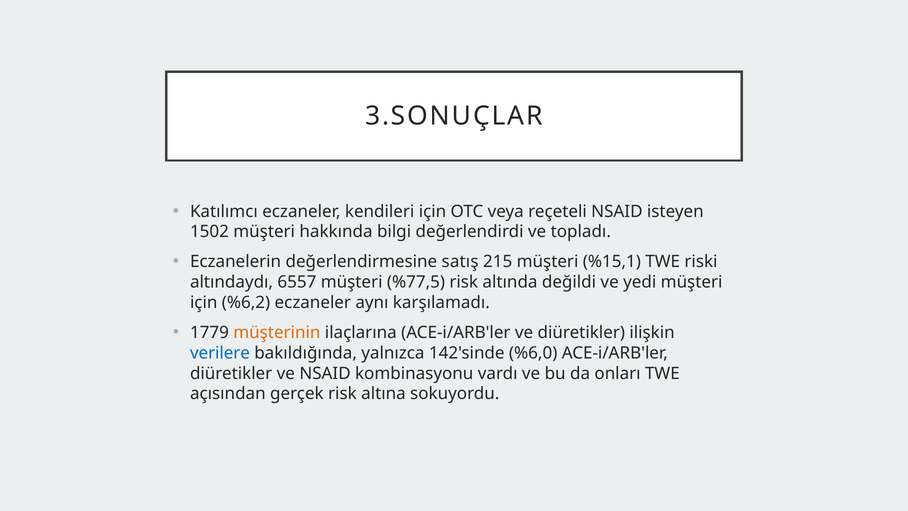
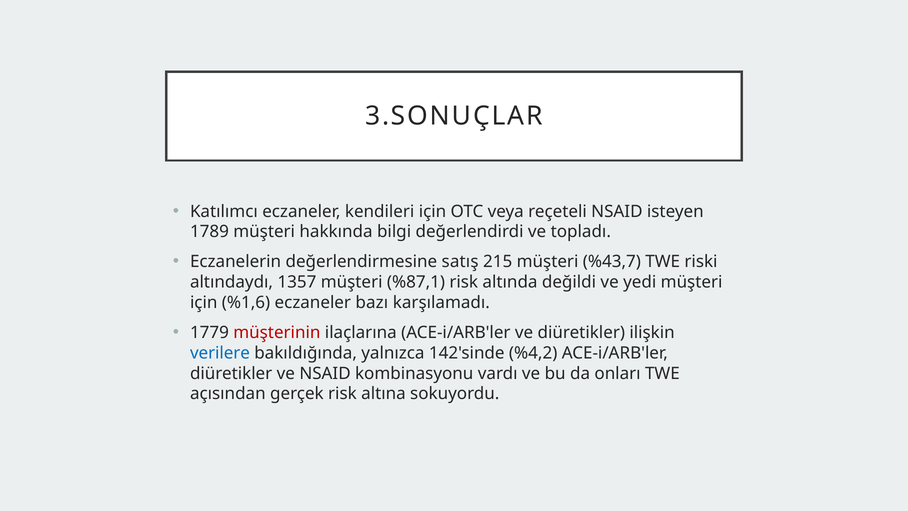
1502: 1502 -> 1789 (209, 232)
%15,1: %15,1 -> %43,7 (612, 262)
6557: 6557 -> 1357 (297, 282)
%77,5: %77,5 -> %87,1 (416, 282)
%6,2: %6,2 -> %1,6 (246, 302)
aynı: aynı -> bazı (372, 302)
müşterinin colour: orange -> red (277, 332)
%6,0: %6,0 -> %4,2 (533, 353)
